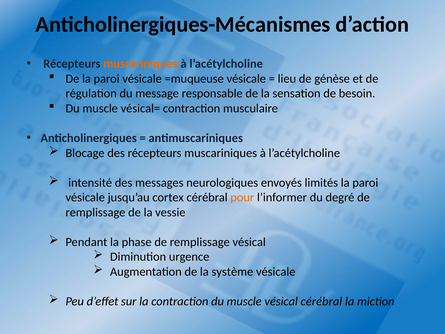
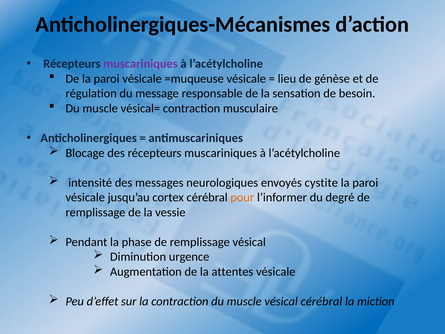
muscariniques colour: orange -> purple (140, 64)
limités: limités -> cystite (321, 183)
système: système -> attentes (232, 272)
